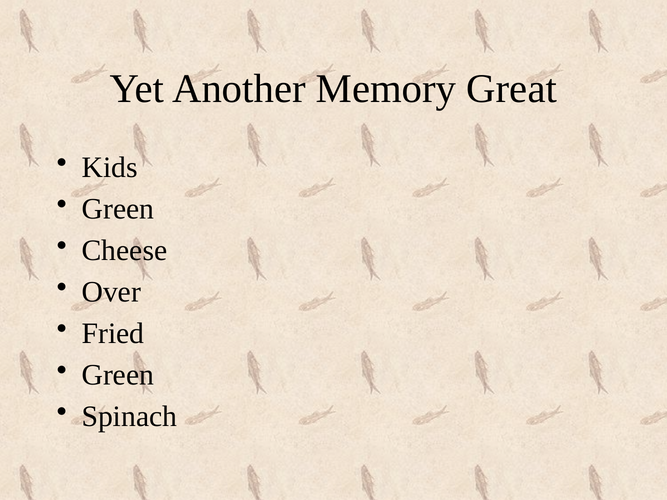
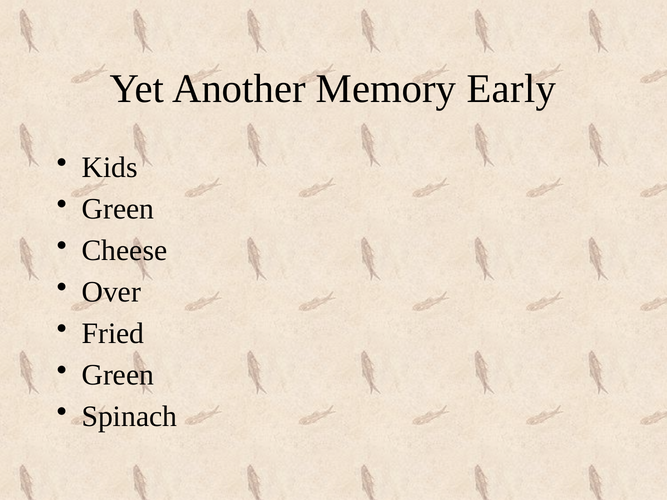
Great: Great -> Early (511, 89)
